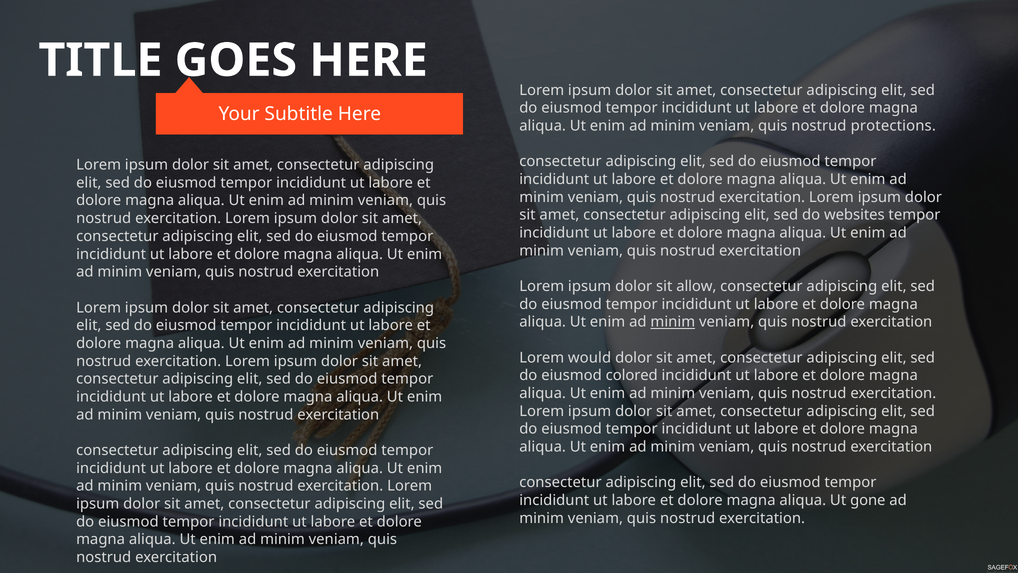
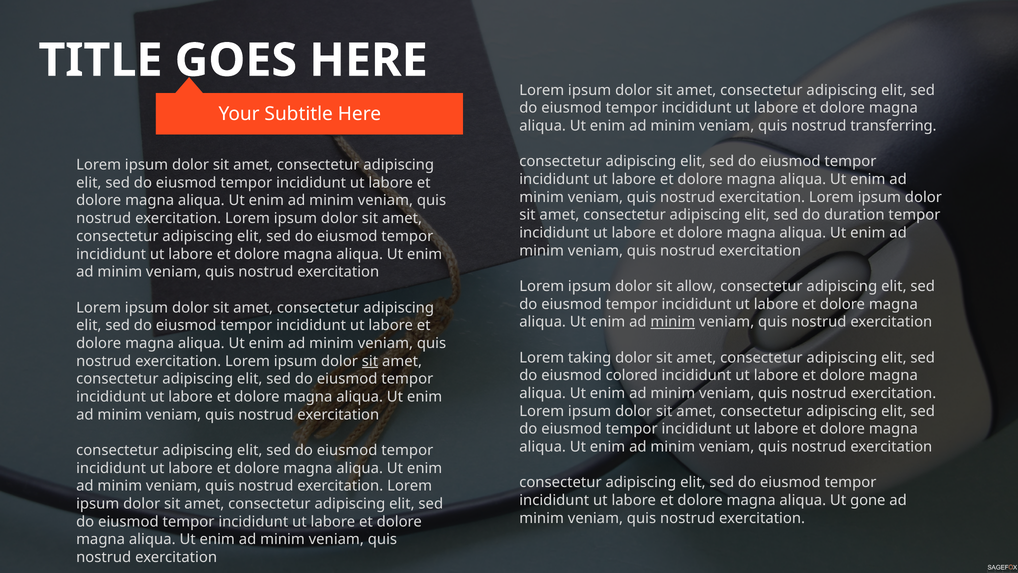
protections: protections -> transferring (893, 126)
websites: websites -> duration (854, 215)
would: would -> taking (590, 357)
sit underline: none -> present (370, 361)
